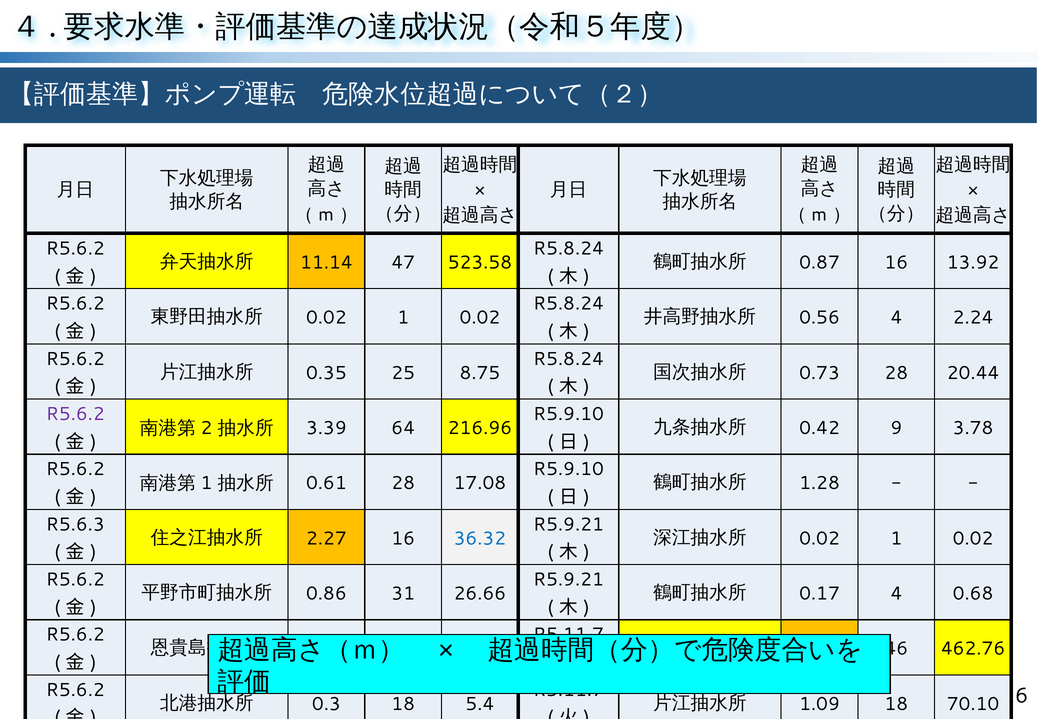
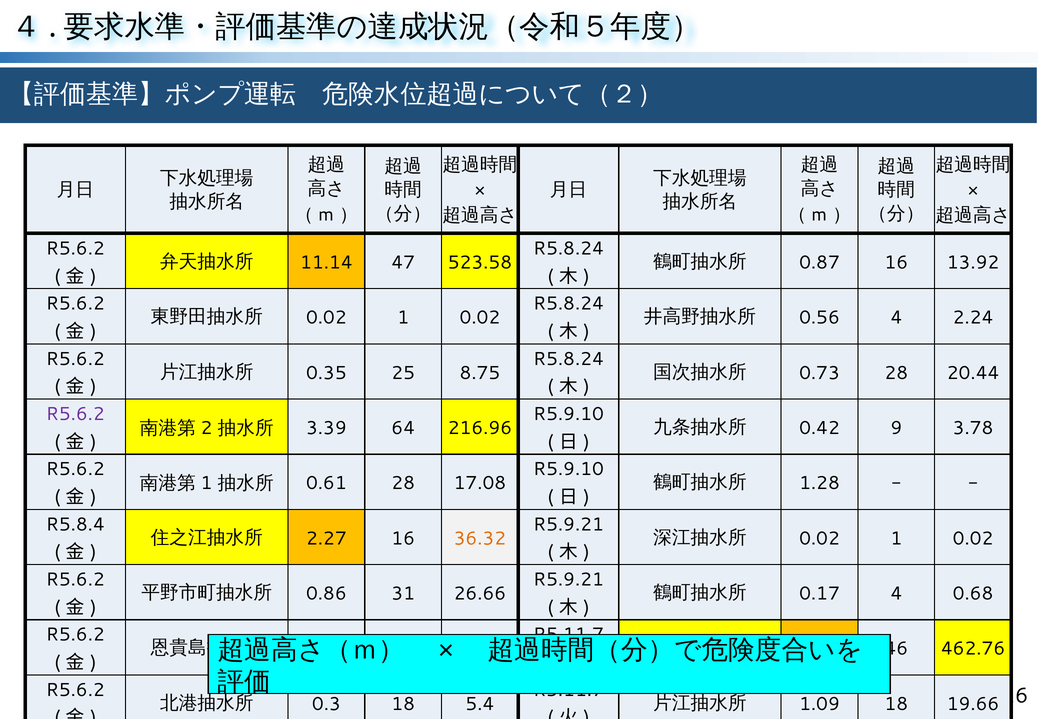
R5.6.3: R5.6.3 -> R5.8.4 (75, 524)
36.32 colour: blue -> orange (480, 538)
70.10: 70.10 -> 19.66 (973, 704)
